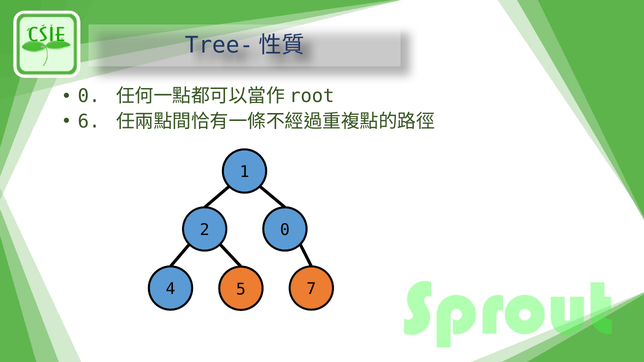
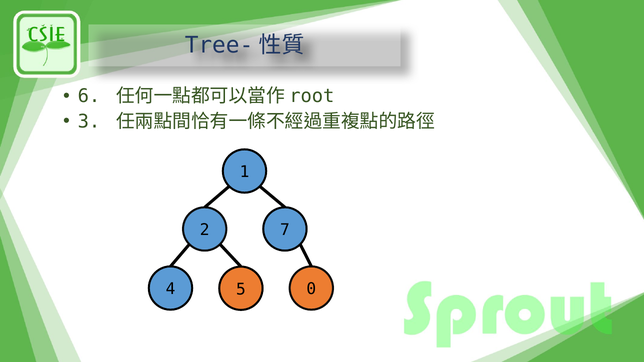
0: 0 -> 6 (89, 96)
6: 6 -> 3 (89, 122)
2 0: 0 -> 7 (285, 230)
7: 7 -> 0 (311, 289)
